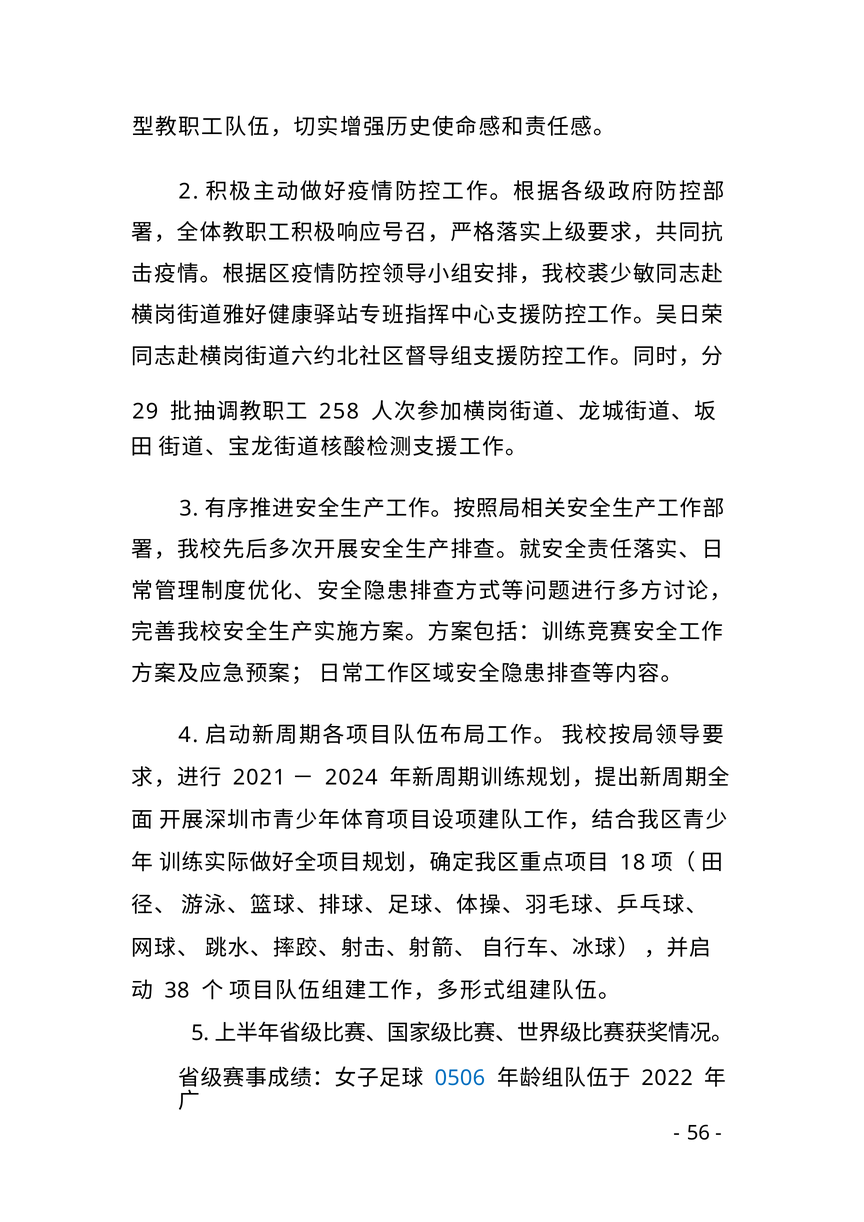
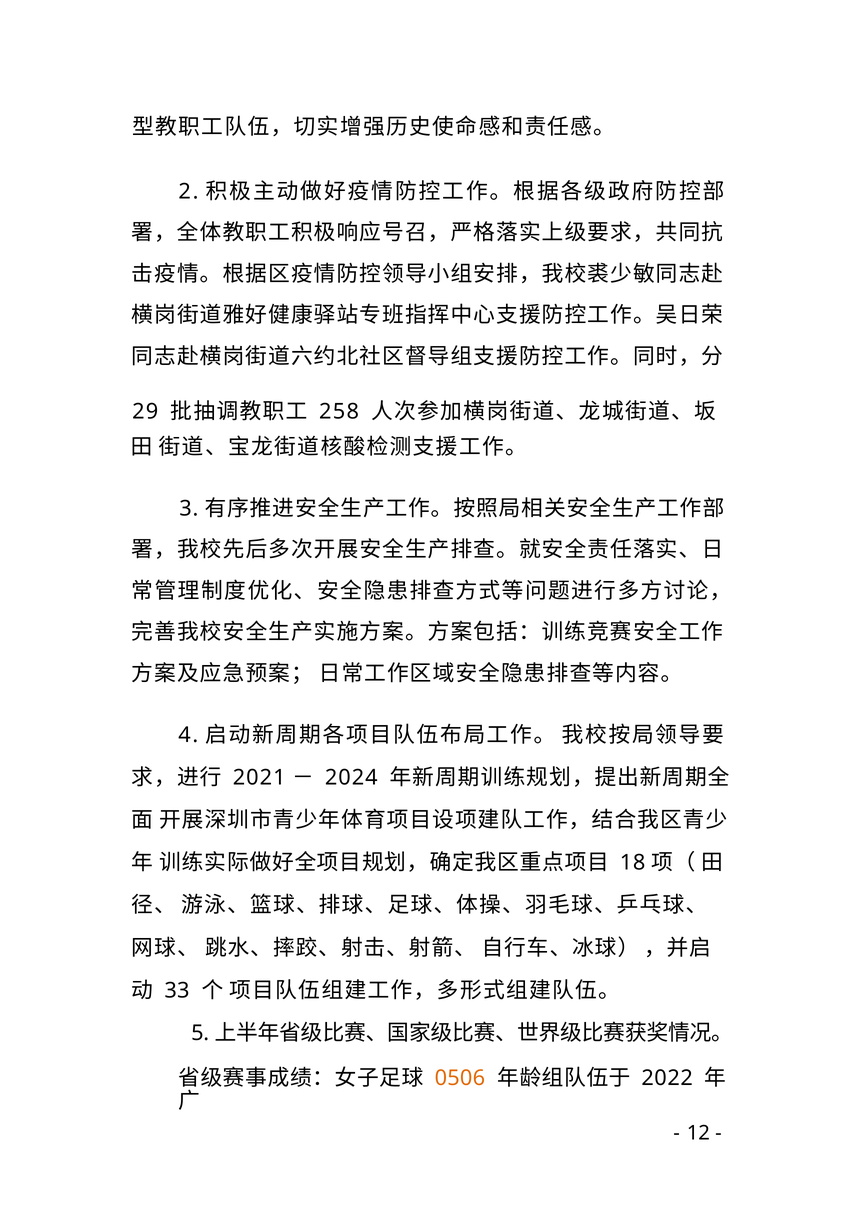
38: 38 -> 33 (177, 990)
0506 colour: blue -> orange (460, 1078)
56: 56 -> 12 (698, 1133)
